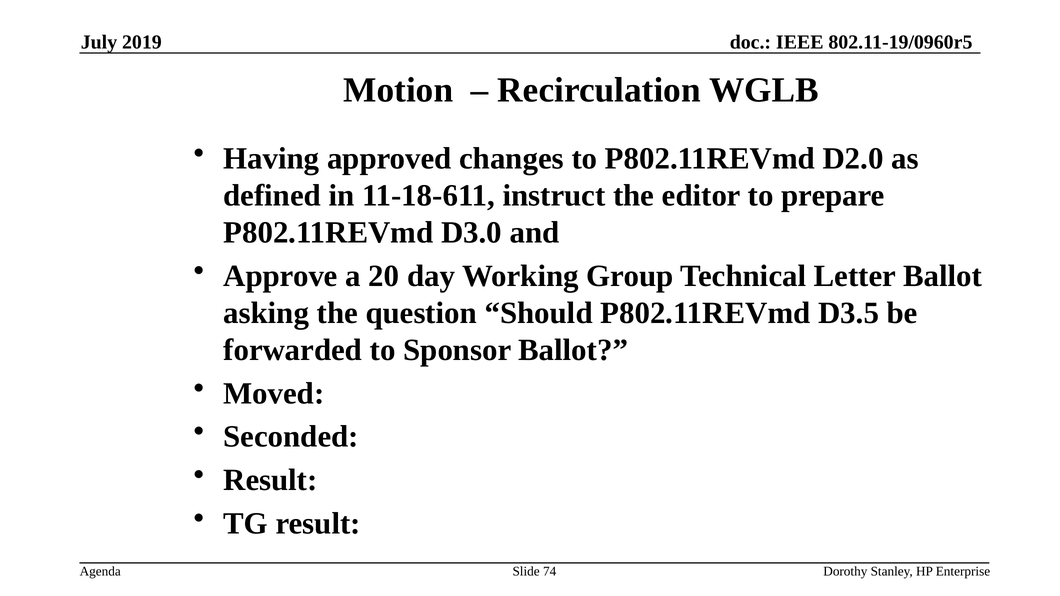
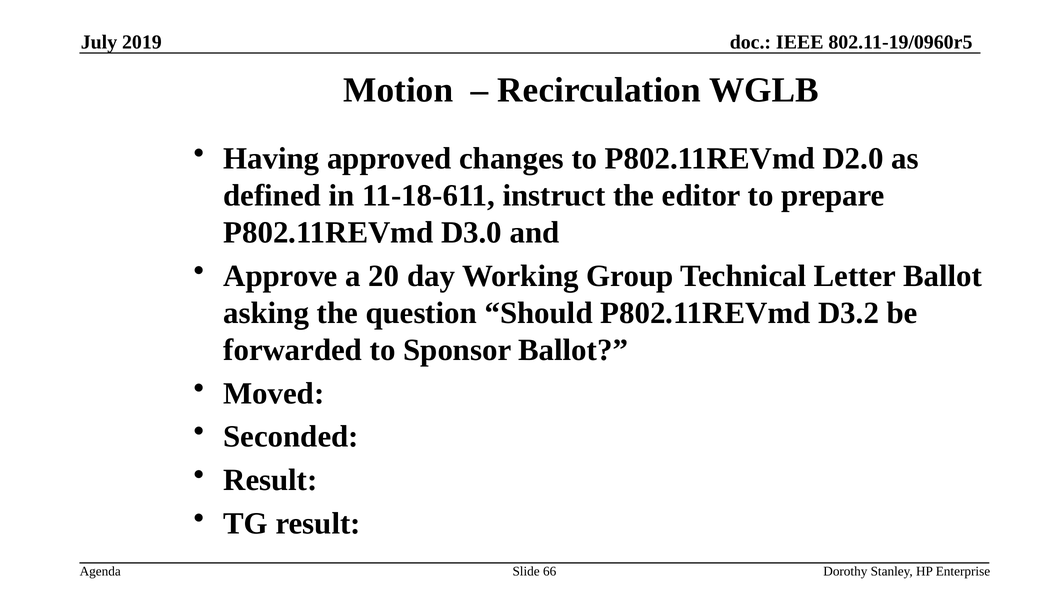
D3.5: D3.5 -> D3.2 (849, 313)
74: 74 -> 66 (550, 572)
